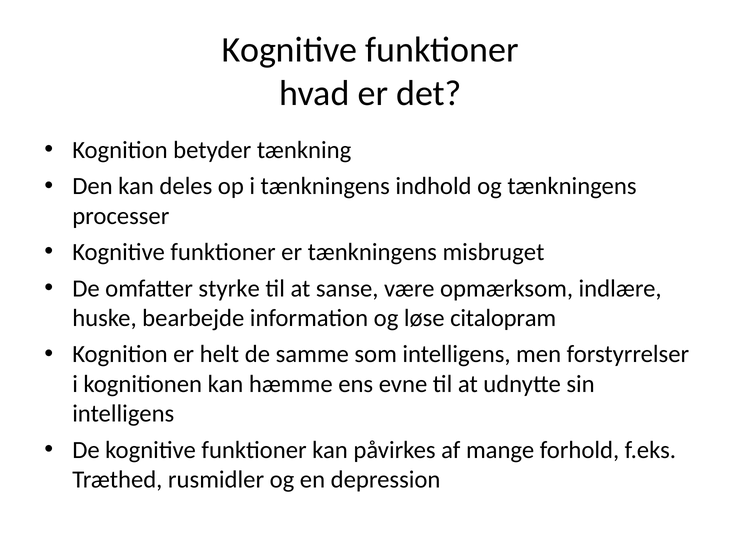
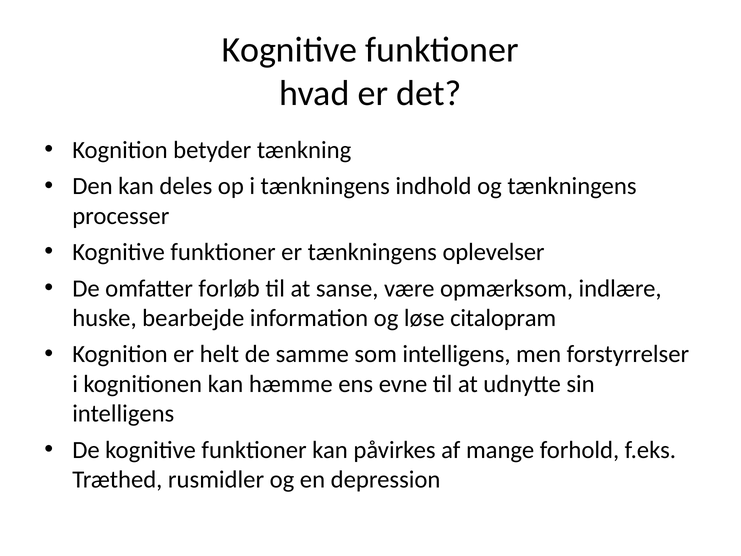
misbruget: misbruget -> oplevelser (494, 252)
styrke: styrke -> forløb (229, 288)
